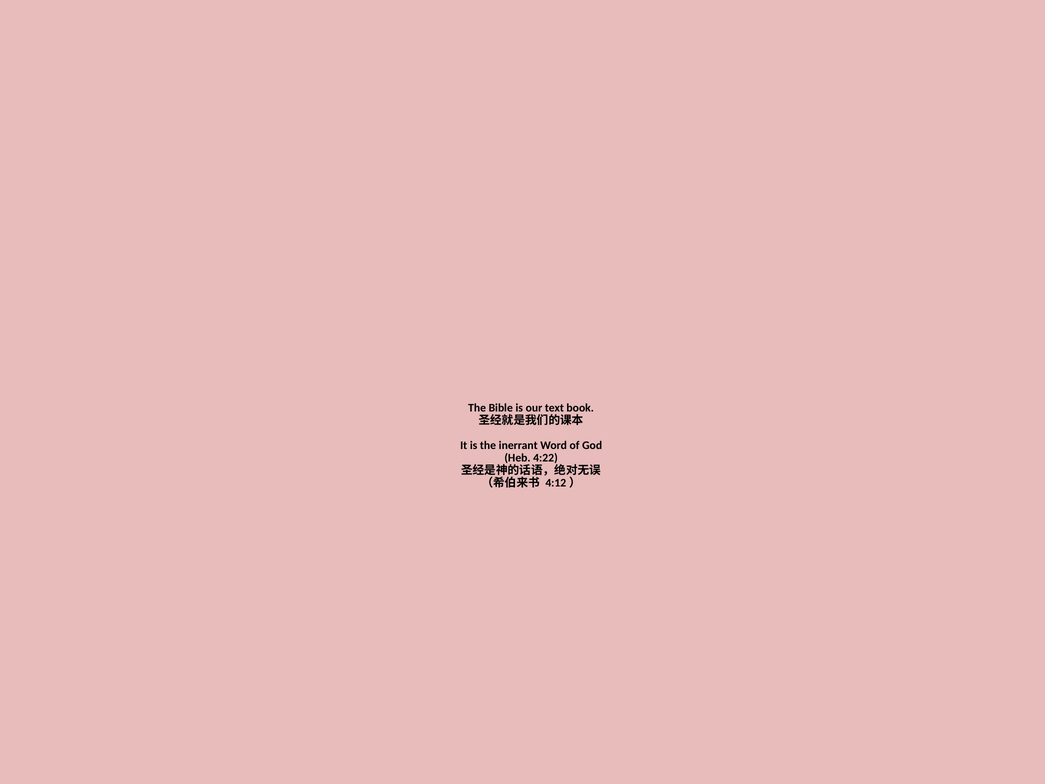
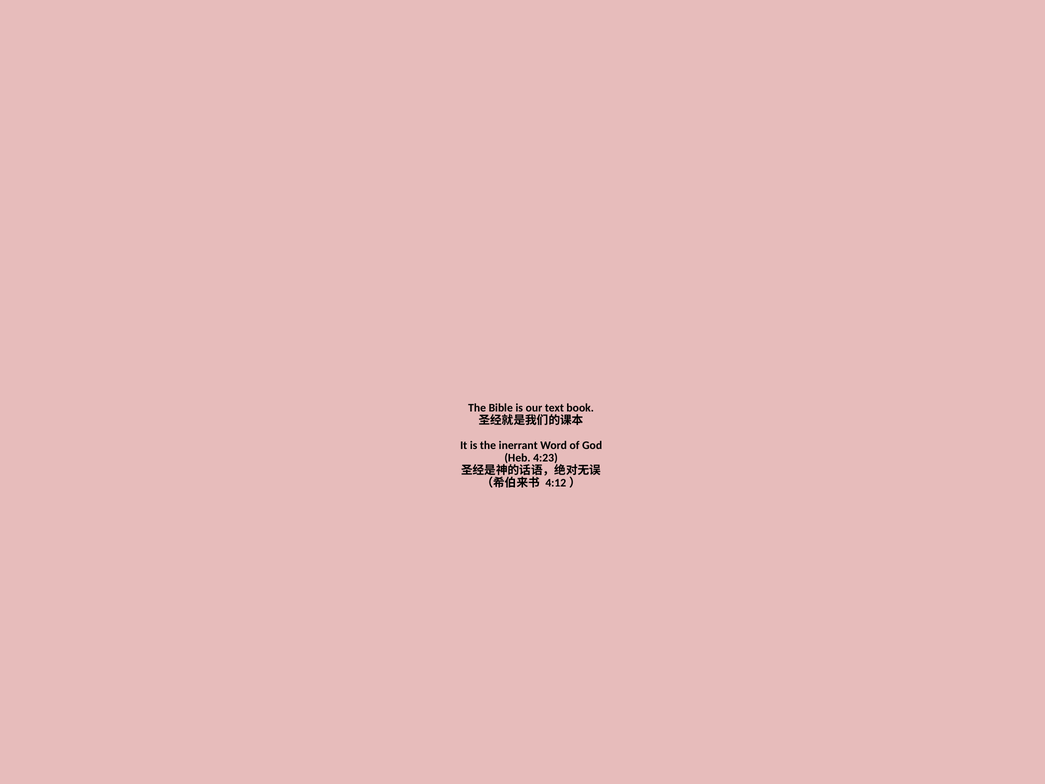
4:22: 4:22 -> 4:23 (545, 458)
